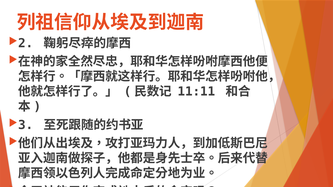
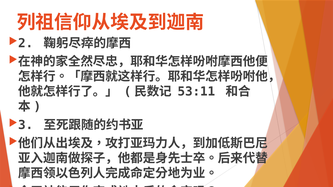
11:11: 11:11 -> 53:11 (196, 92)
